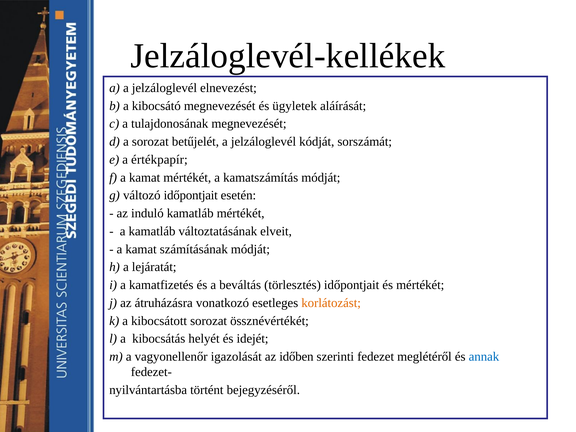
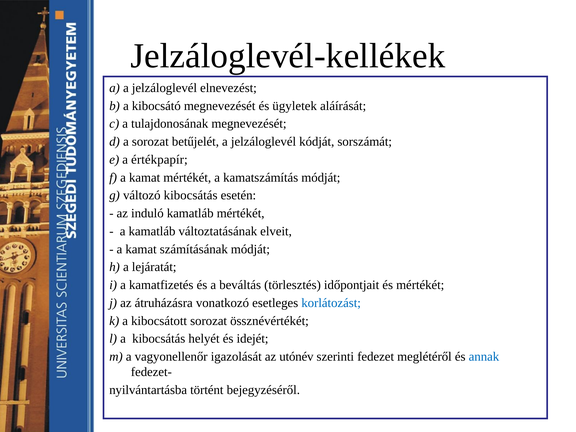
változó időpontjait: időpontjait -> kibocsátás (191, 195)
korlátozást colour: orange -> blue (331, 303)
időben: időben -> utónév (296, 357)
